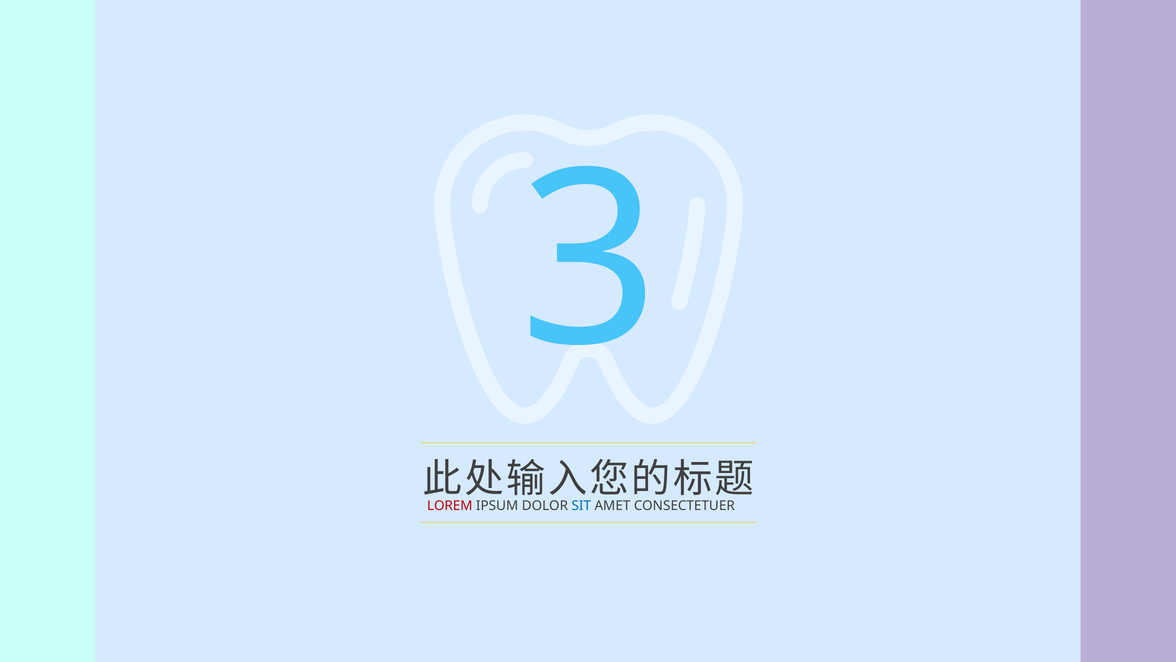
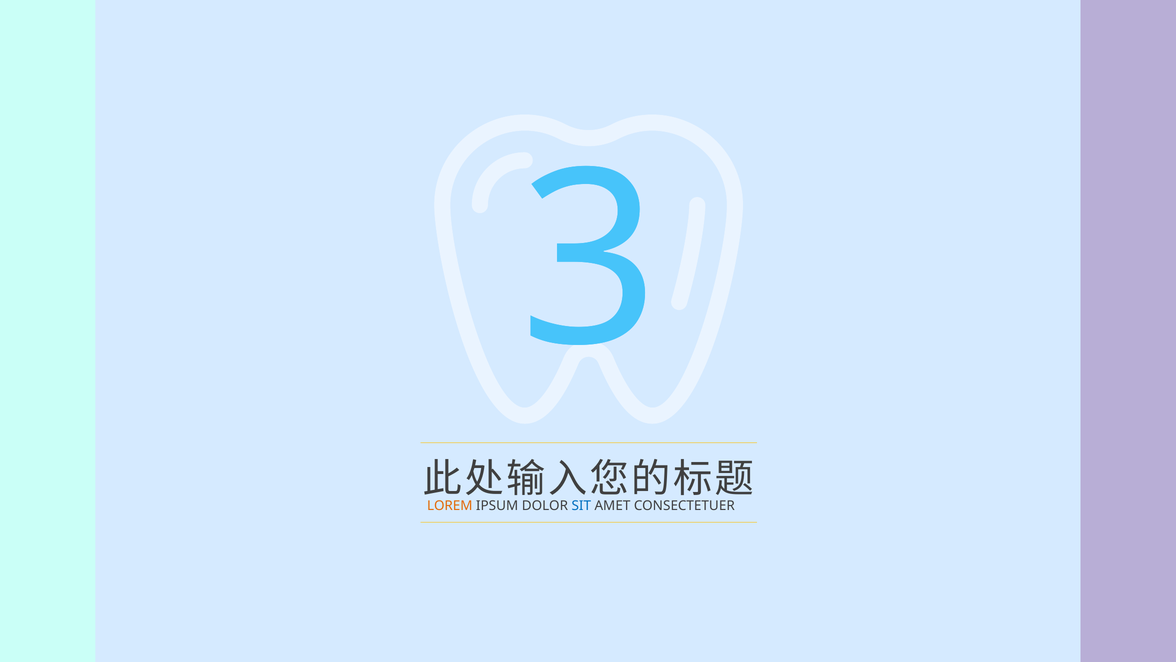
LOREM colour: red -> orange (450, 505)
